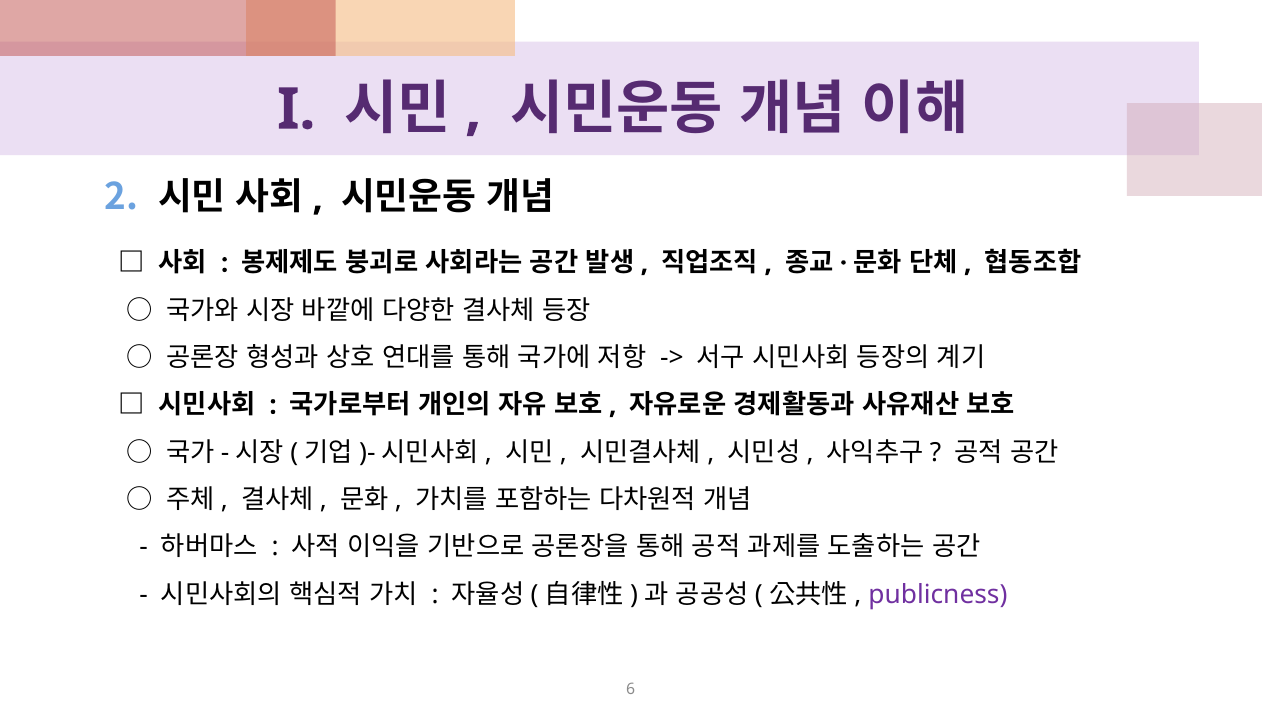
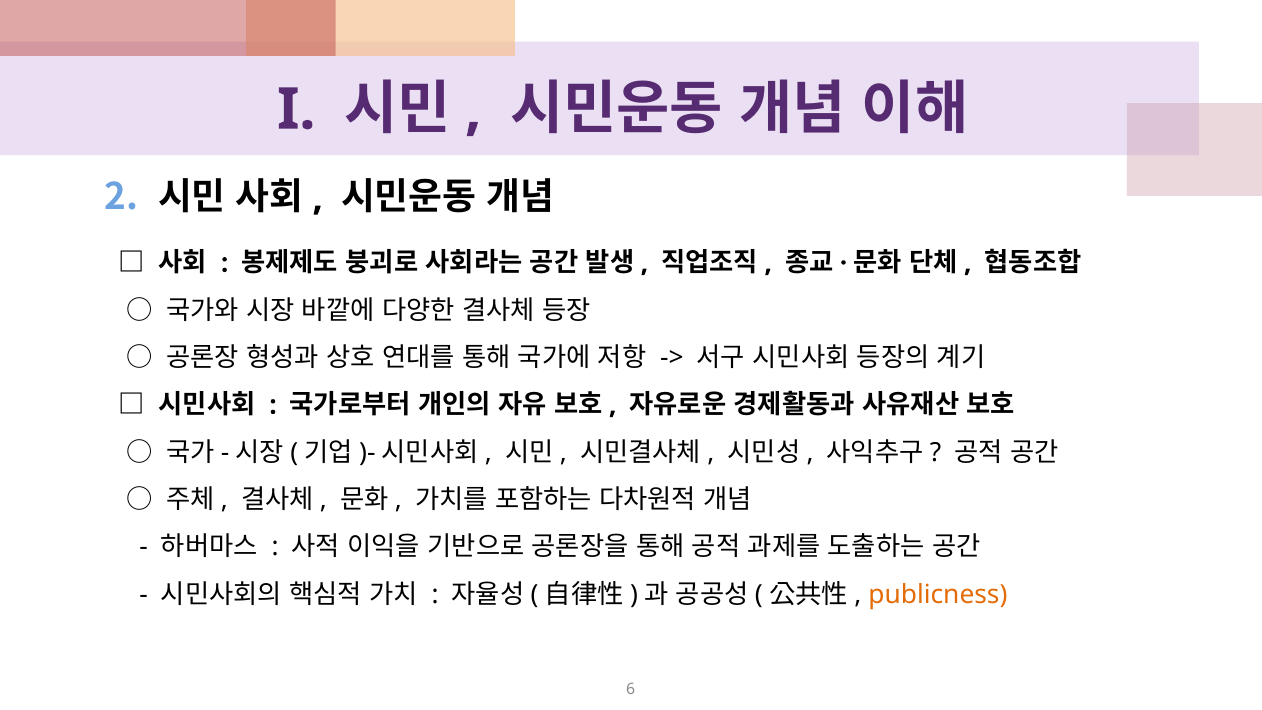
publicness colour: purple -> orange (938, 594)
